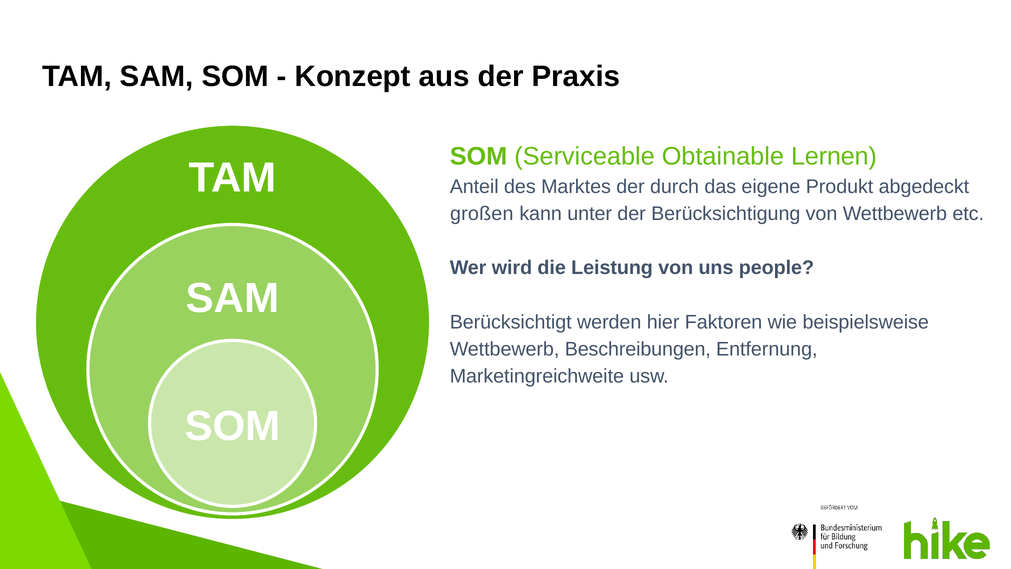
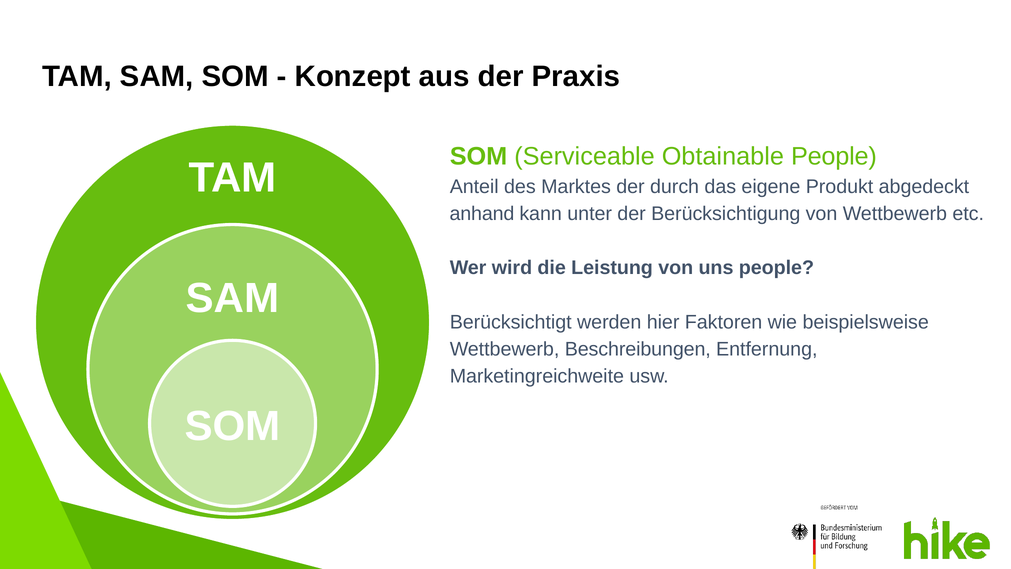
Obtainable Lernen: Lernen -> People (834, 156)
großen: großen -> anhand (482, 214)
